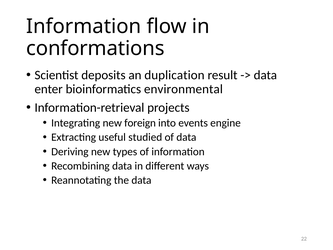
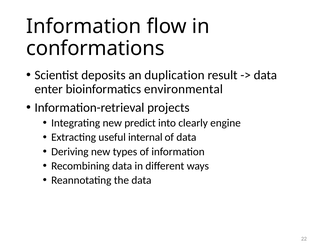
foreign: foreign -> predict (140, 123)
events: events -> clearly (193, 123)
studied: studied -> internal (145, 137)
